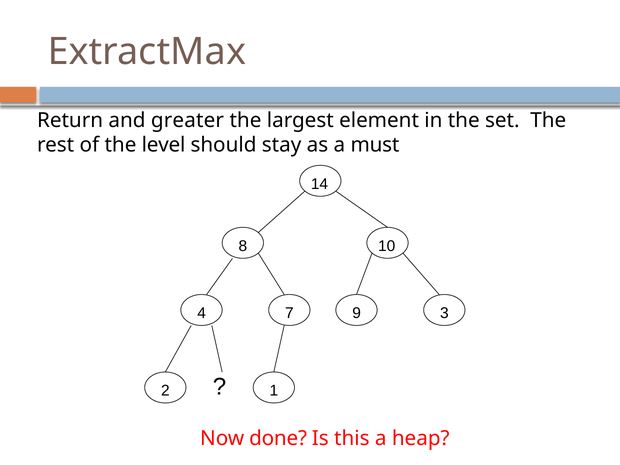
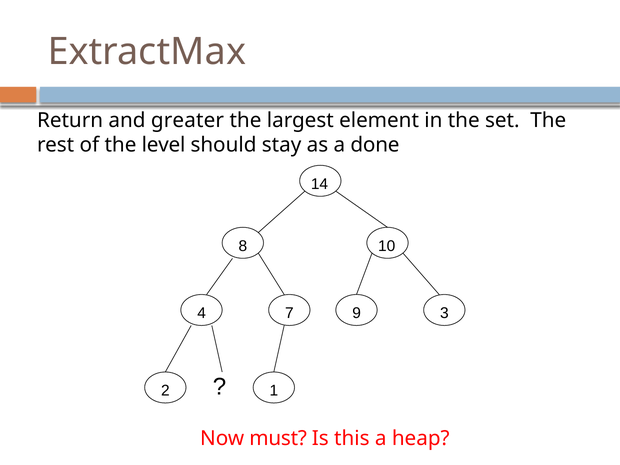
must: must -> done (375, 145)
done: done -> must (278, 438)
